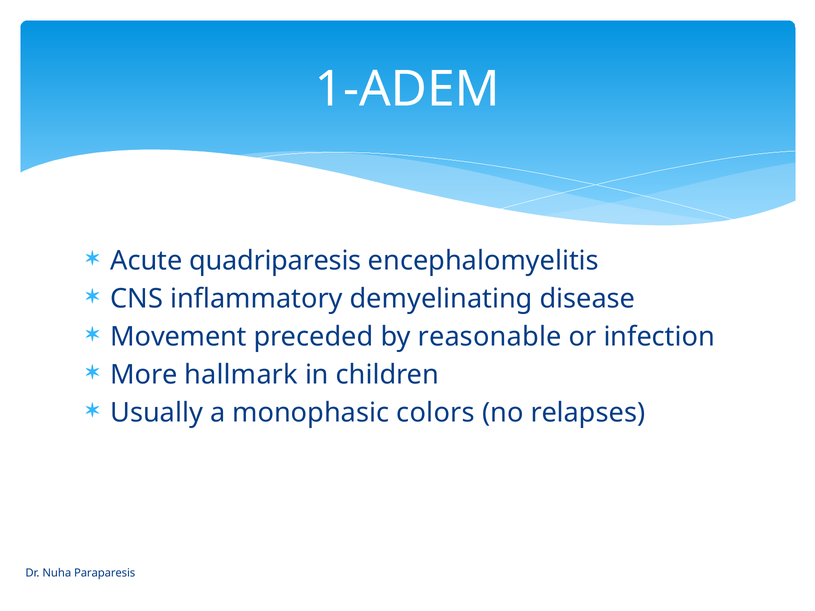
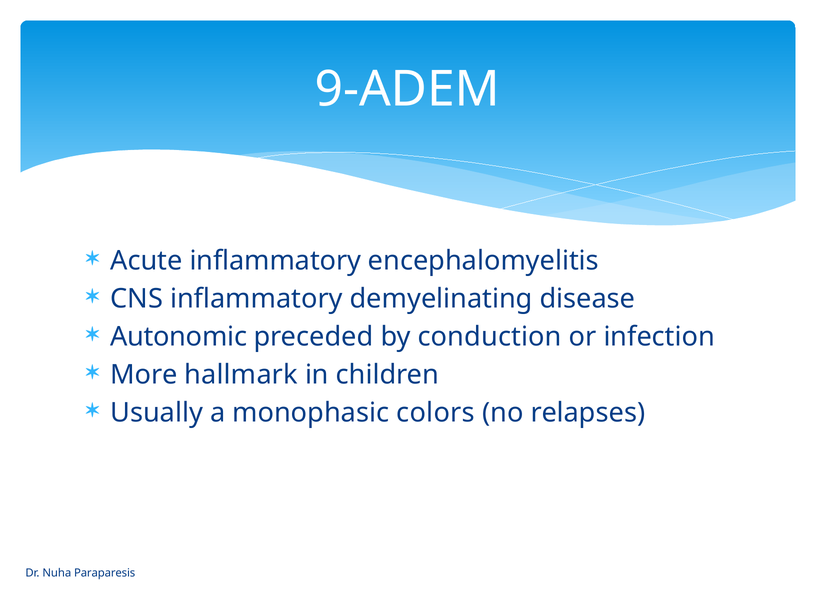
1-ADEM: 1-ADEM -> 9-ADEM (407, 89)
Acute quadriparesis: quadriparesis -> inflammatory (275, 261)
Movement: Movement -> Autonomic (179, 337)
reasonable: reasonable -> conduction (490, 337)
